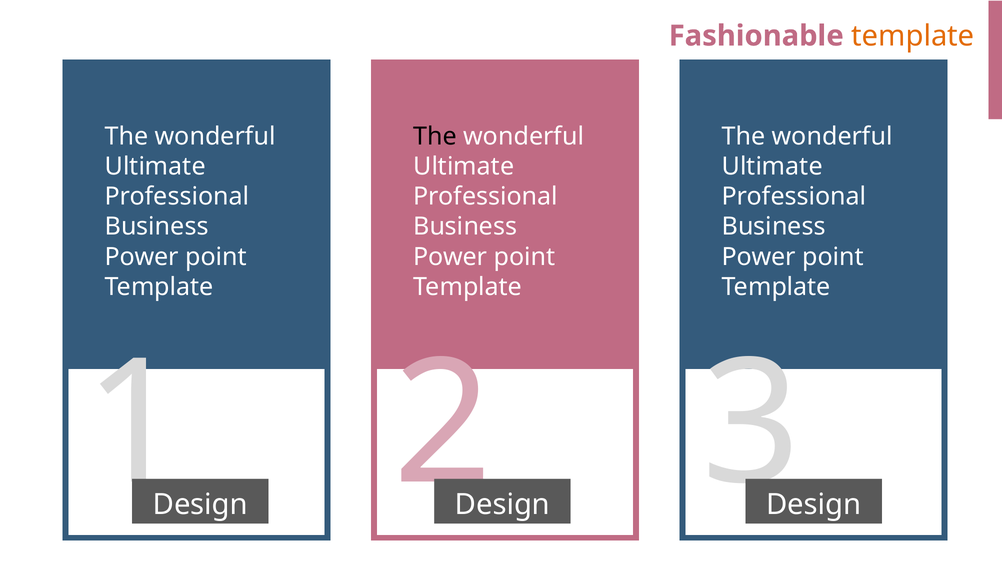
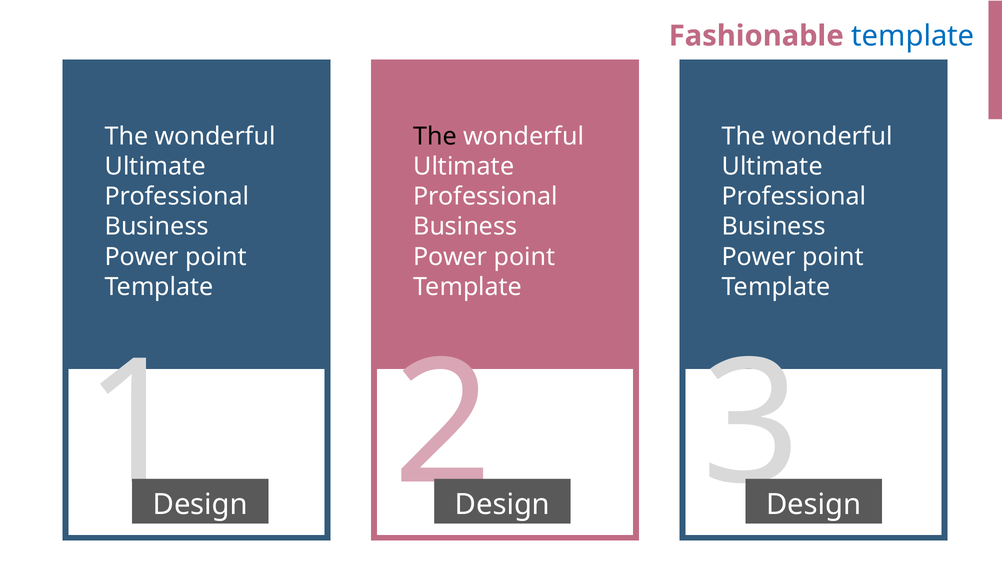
template colour: orange -> blue (913, 36)
